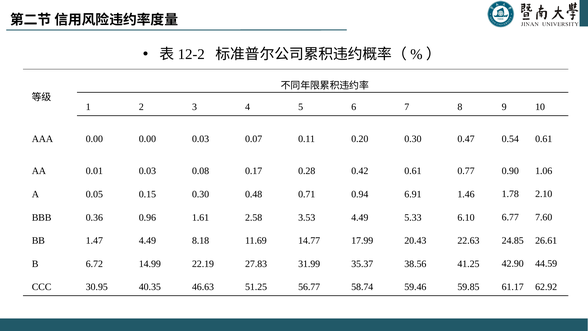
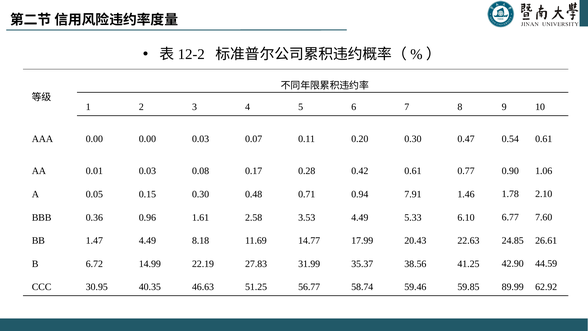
6.91: 6.91 -> 7.91 (413, 194)
61.17: 61.17 -> 89.99 (513, 287)
